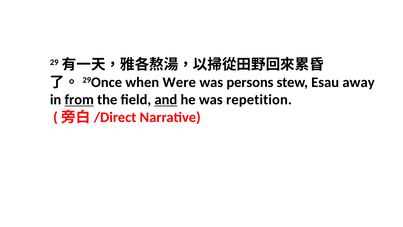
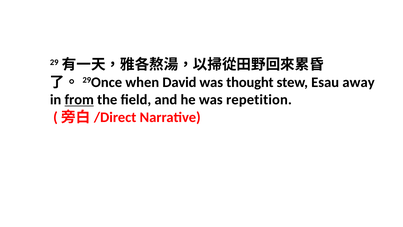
Were: Were -> David (179, 82)
persons: persons -> thought (250, 82)
and underline: present -> none (166, 100)
